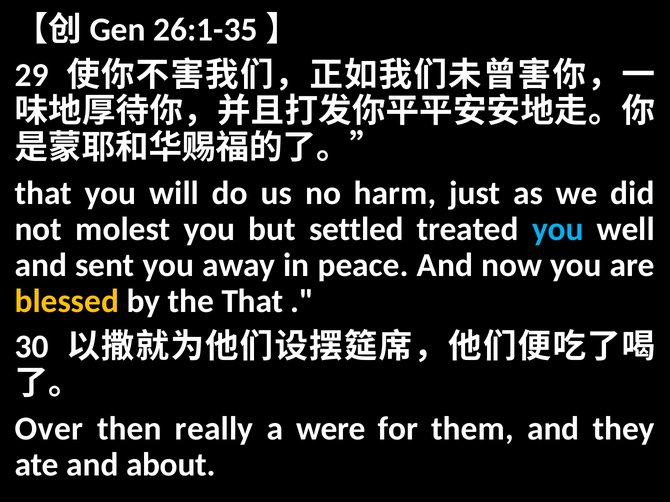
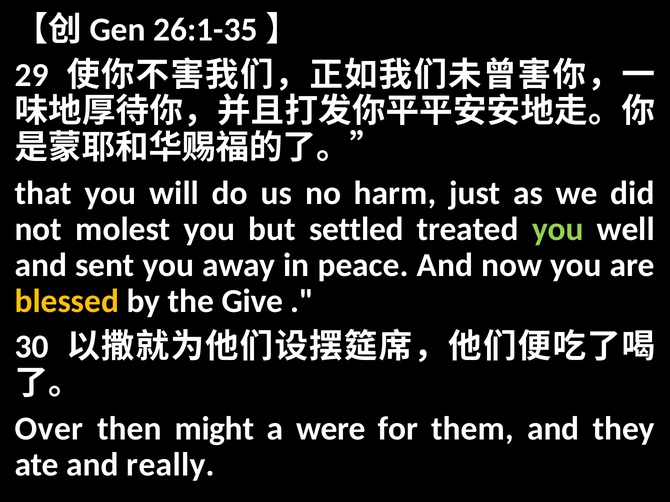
you colour: light blue -> light green (558, 229)
the That: That -> Give (252, 302)
really: really -> might (214, 429)
about: about -> really (170, 465)
